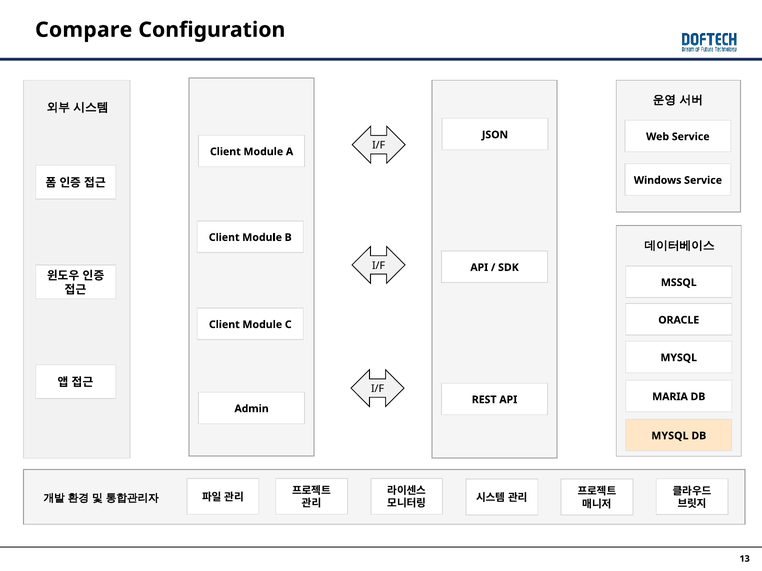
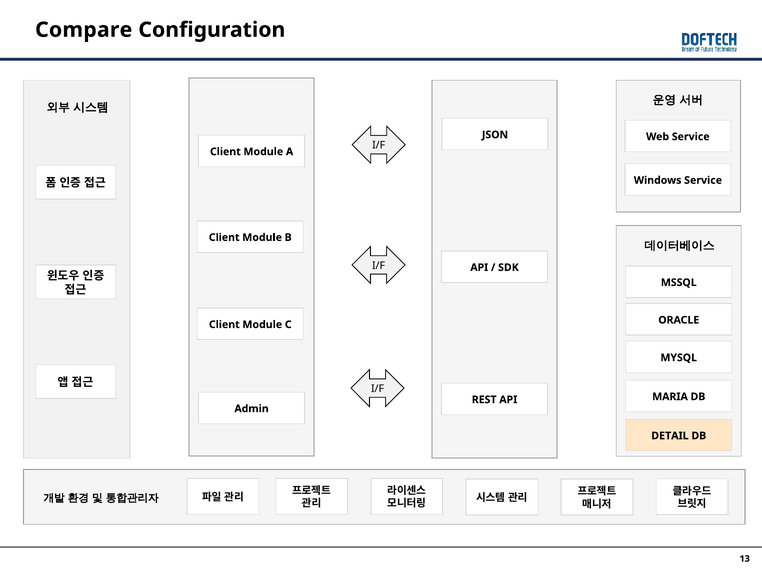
MYSQL: MYSQL -> DETAIL (670, 436)
